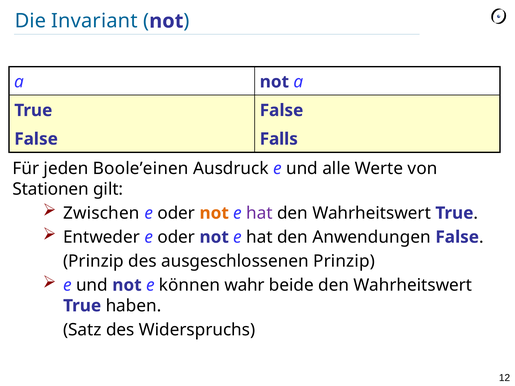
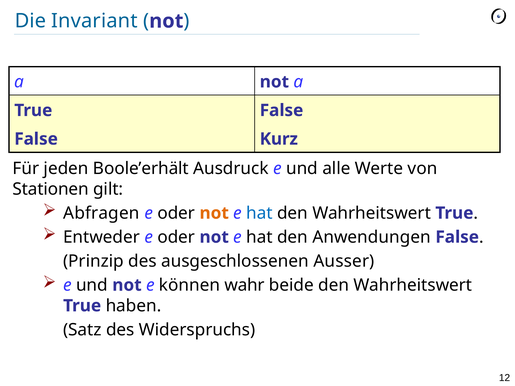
Falls: Falls -> Kurz (279, 139)
Boole’einen: Boole’einen -> Boole’erhält (141, 169)
Zwischen: Zwischen -> Abfragen (101, 213)
hat colour: purple -> blue (259, 213)
ausgeschlossenen Prinzip: Prinzip -> Ausser (344, 261)
